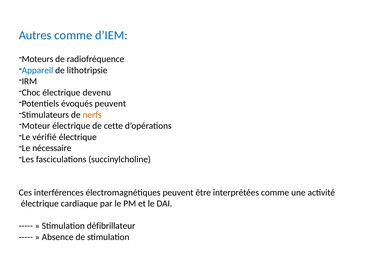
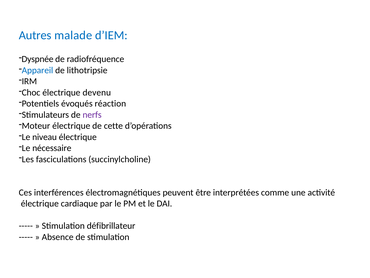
Autres comme: comme -> malade (73, 35)
Moteurs: Moteurs -> Dyspnée (38, 59)
évoqués peuvent: peuvent -> réaction (110, 103)
nerfs colour: orange -> purple (92, 115)
vérifié: vérifié -> niveau (45, 137)
